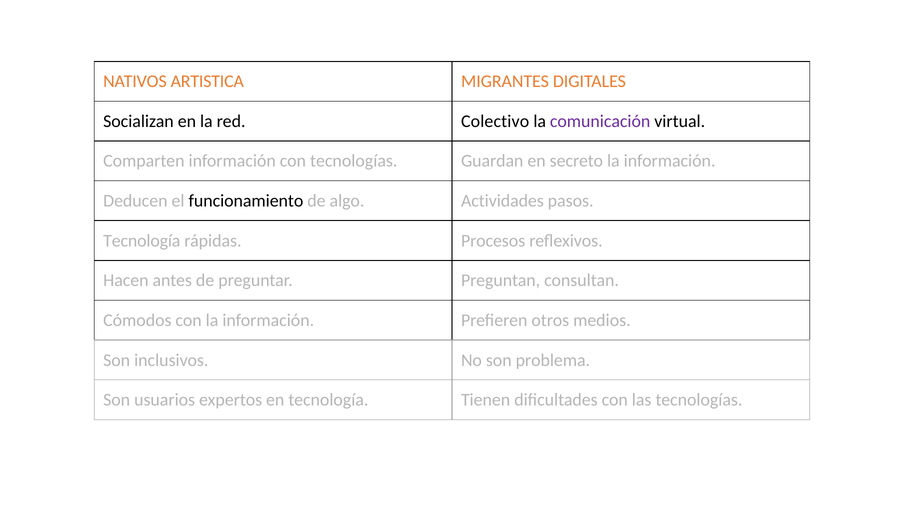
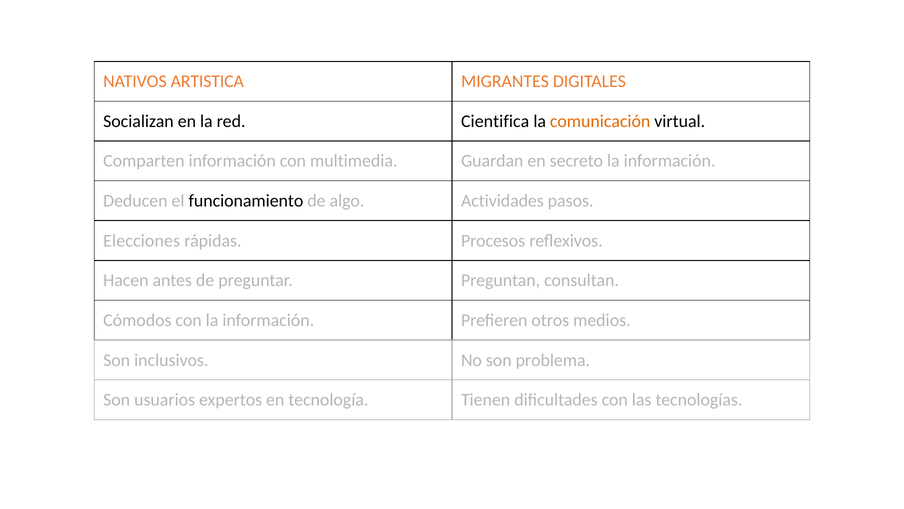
Colectivo: Colectivo -> Cientifica (495, 121)
comunicación colour: purple -> orange (600, 121)
con tecnologías: tecnologías -> multimedia (354, 161)
Tecnología: Tecnología -> Elecciones (142, 240)
